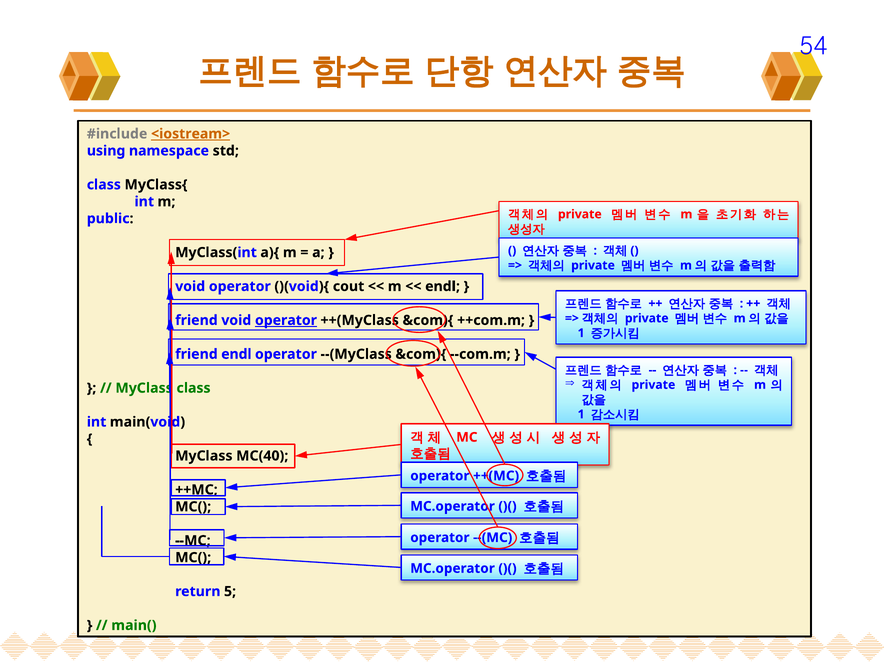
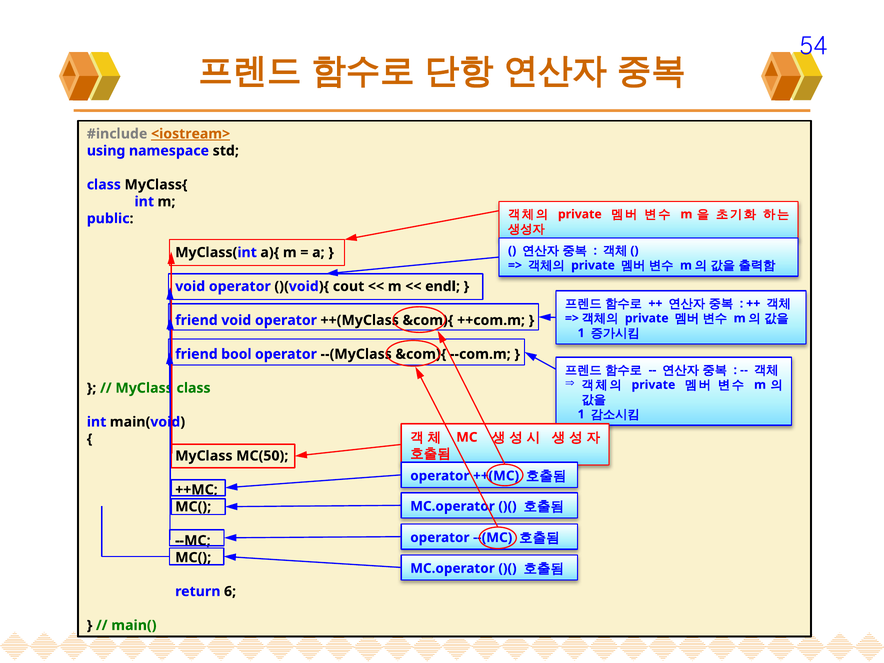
operator underline: present -> none (286, 320)
friend endl: endl -> bool (236, 354)
MC(40: MC(40 -> MC(50 (262, 456)
5: 5 -> 6 (230, 591)
